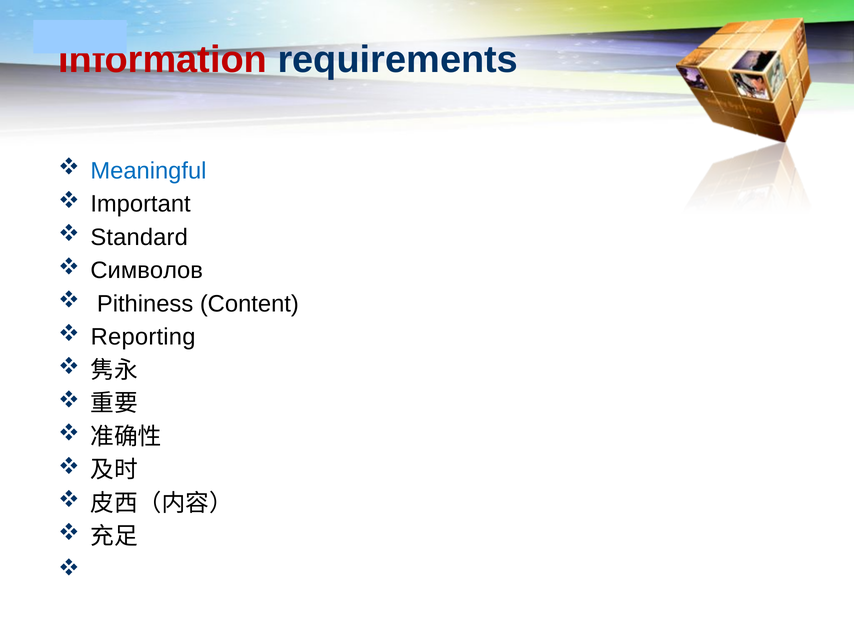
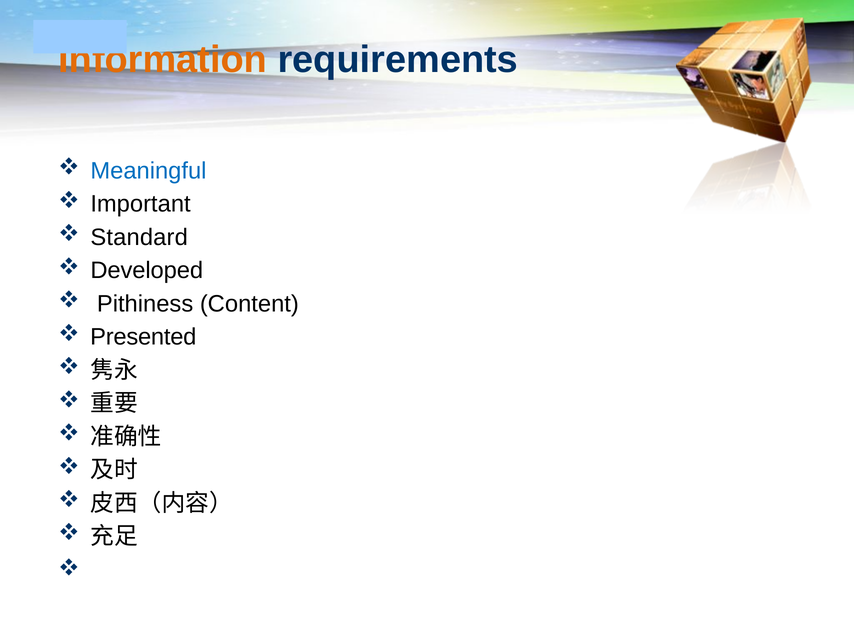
Information colour: red -> orange (163, 60)
Символов: Символов -> Developed (147, 270)
Reporting: Reporting -> Presented (143, 337)
